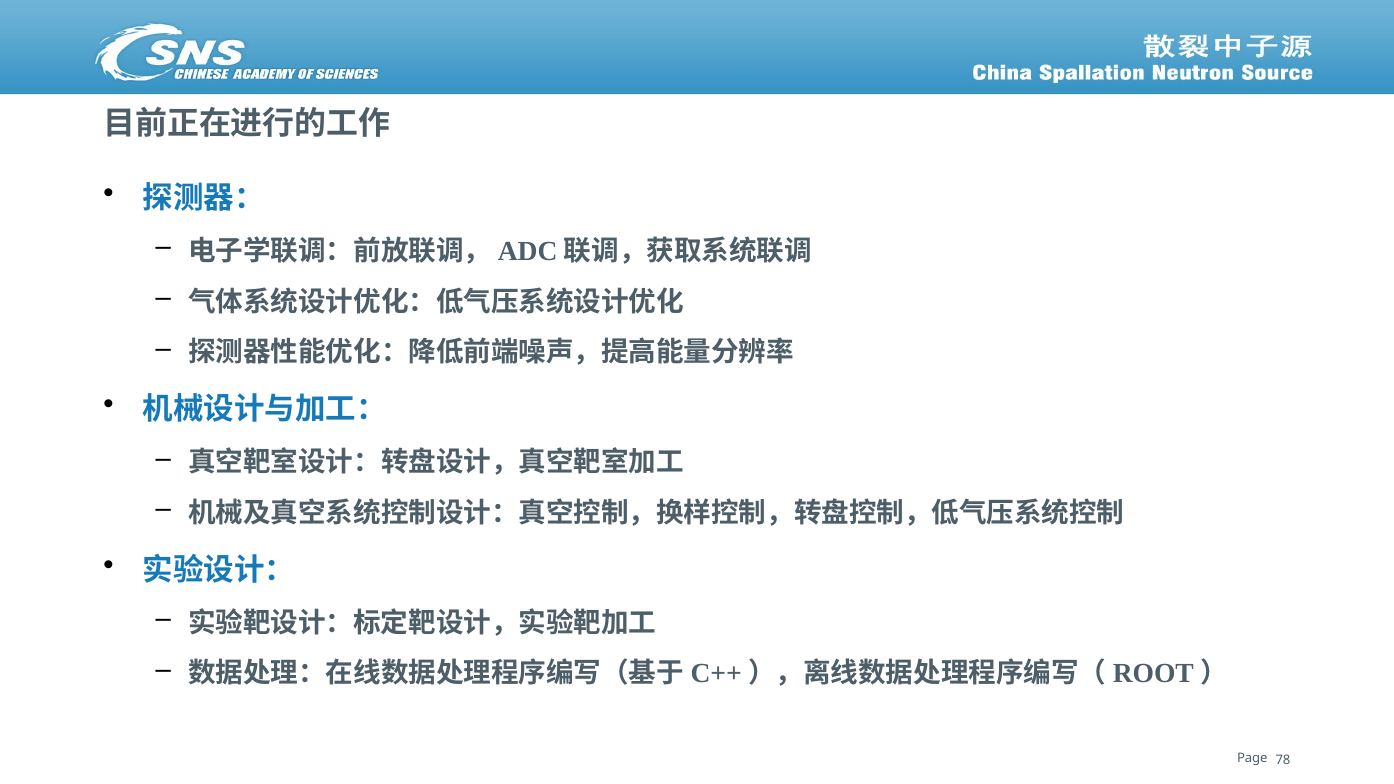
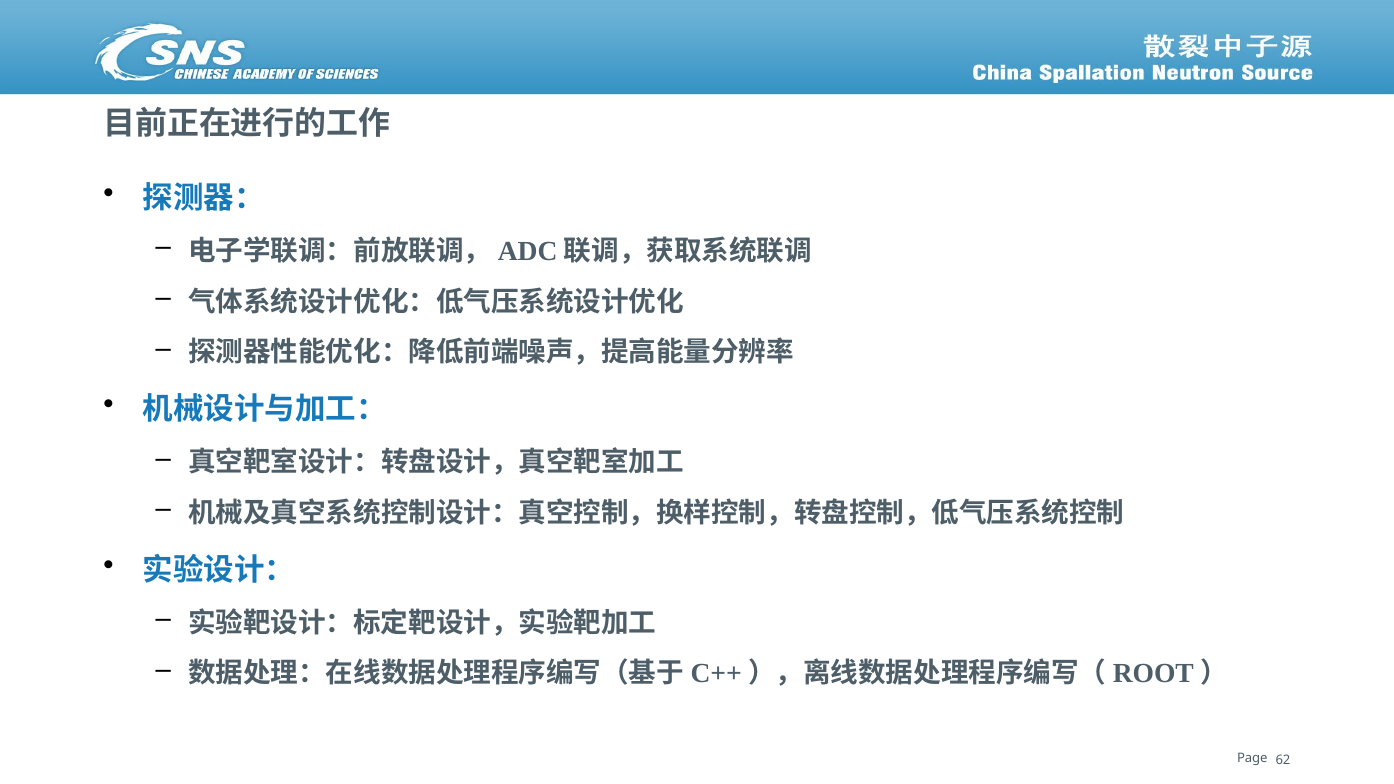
78: 78 -> 62 (1283, 760)
